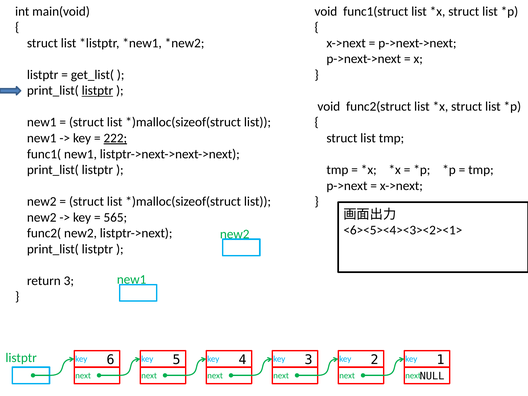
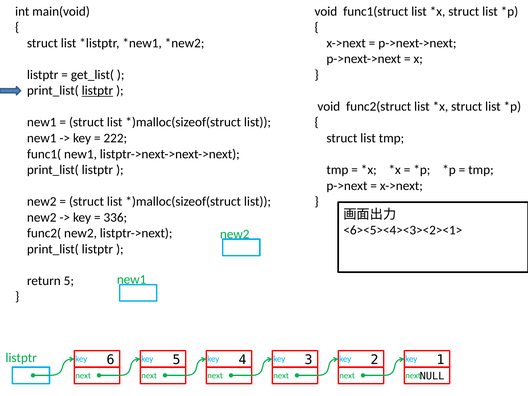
222 underline: present -> none (115, 138)
565: 565 -> 336 (115, 217)
return 3: 3 -> 5 (69, 281)
